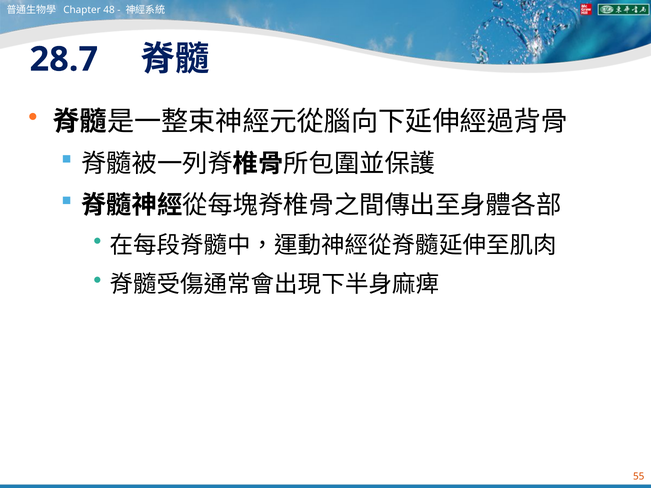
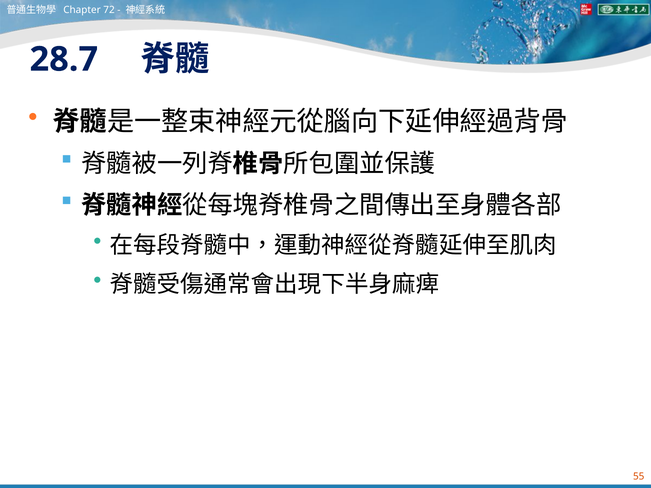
48: 48 -> 72 (109, 10)
